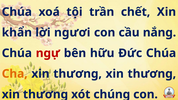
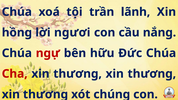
chết: chết -> lãnh (136, 12)
khẩn: khẩn -> hồng (17, 33)
Cha colour: orange -> red (15, 74)
